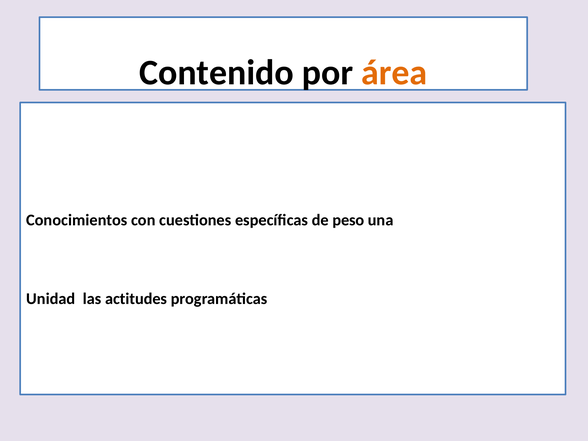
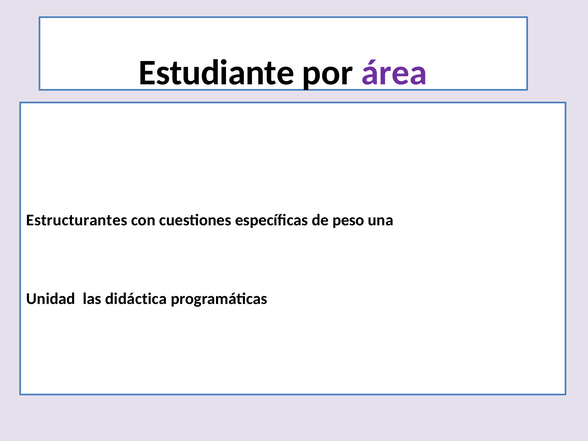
Contenido: Contenido -> Estudiante (217, 73)
área colour: orange -> purple (394, 73)
Conocimientos: Conocimientos -> Estructurantes (77, 220)
actitudes: actitudes -> didáctica (136, 299)
